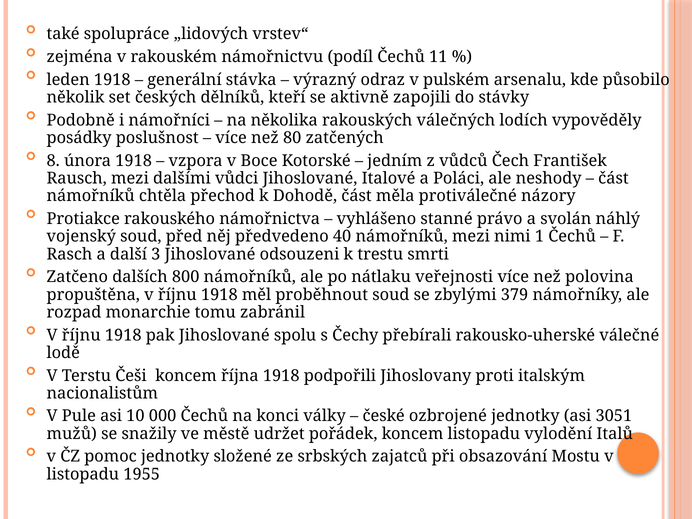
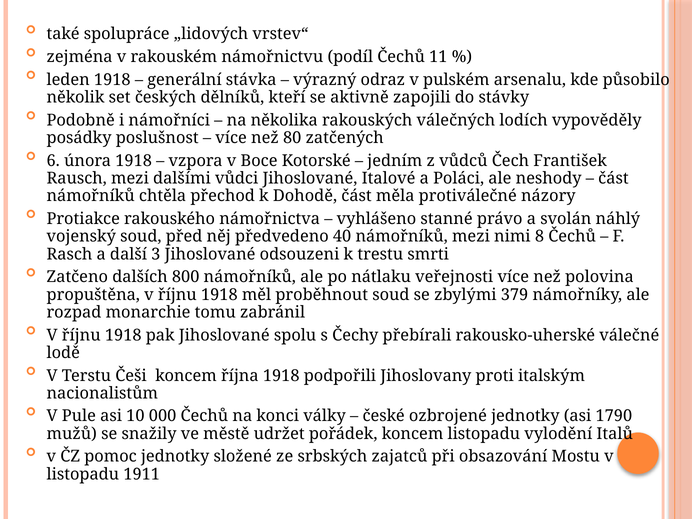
8: 8 -> 6 (53, 161)
1: 1 -> 8 (539, 237)
3051: 3051 -> 1790 (614, 416)
1955: 1955 -> 1911 (142, 474)
